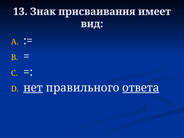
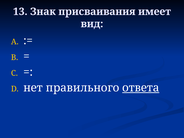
нет underline: present -> none (33, 88)
